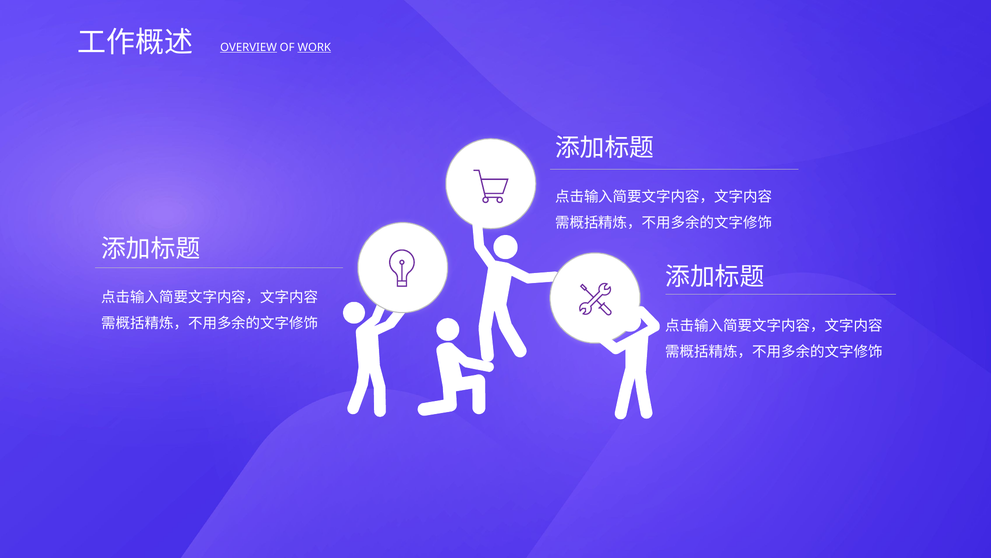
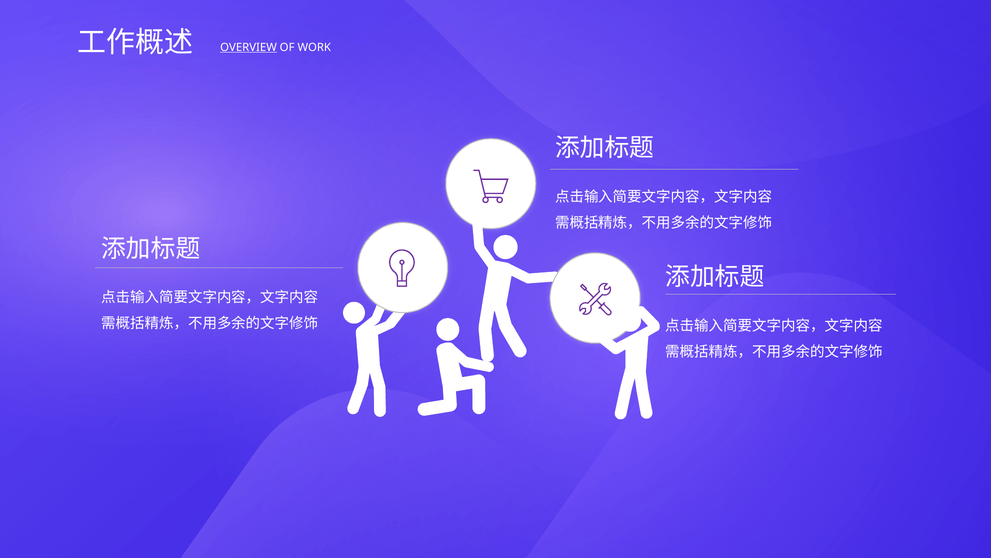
WORK underline: present -> none (314, 47)
